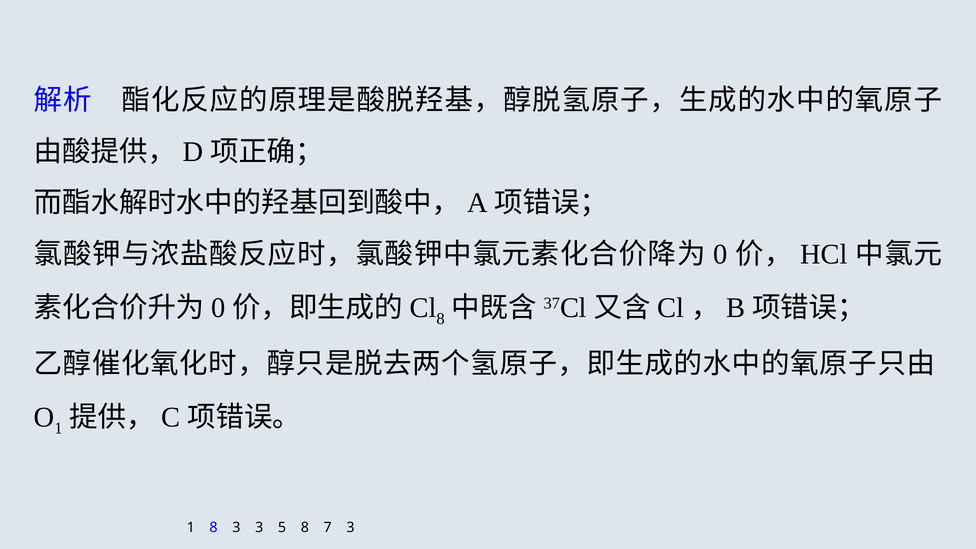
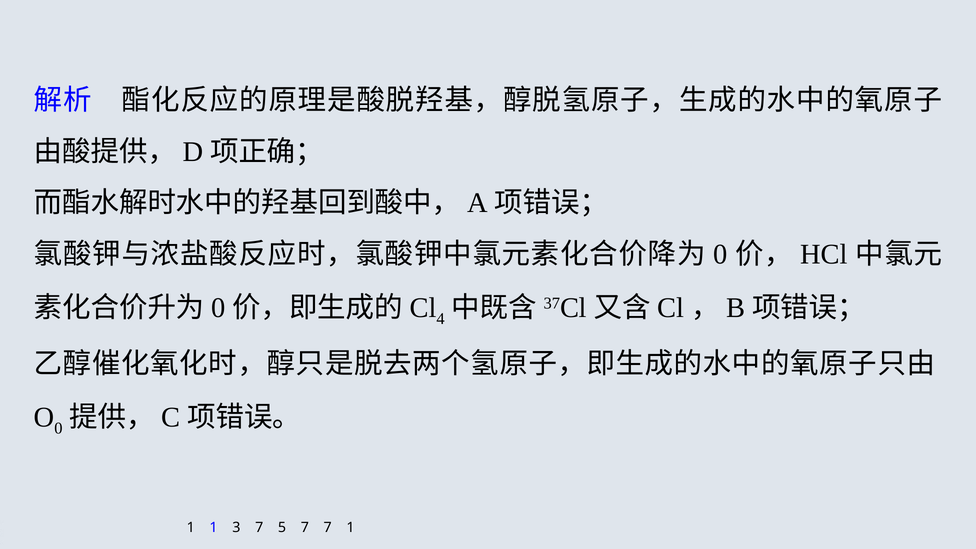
8: 8 -> 4 (441, 319)
1: 1 -> 0 (58, 429)
1 8: 8 -> 1 (214, 528)
3 3: 3 -> 7 (259, 528)
5 8: 8 -> 7 (305, 528)
7 3: 3 -> 1 (351, 528)
